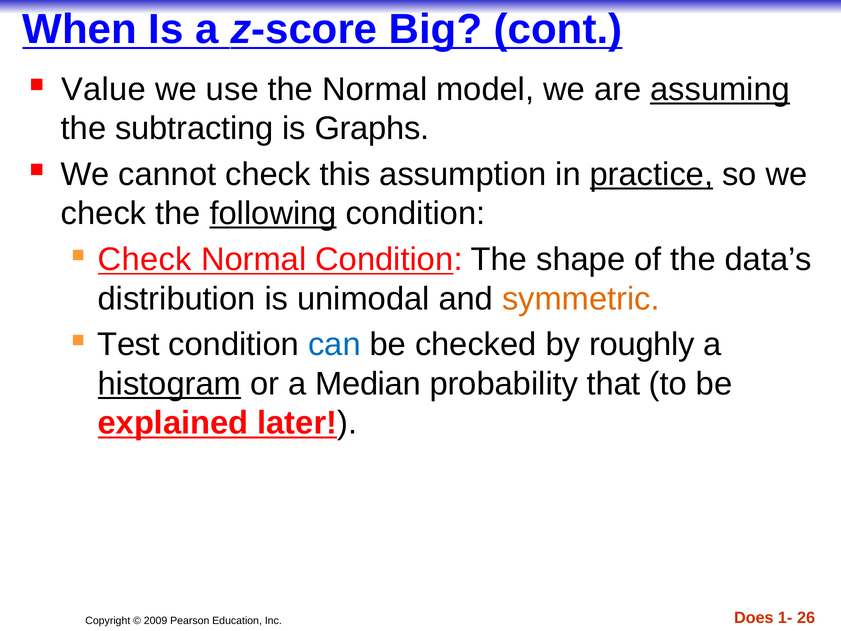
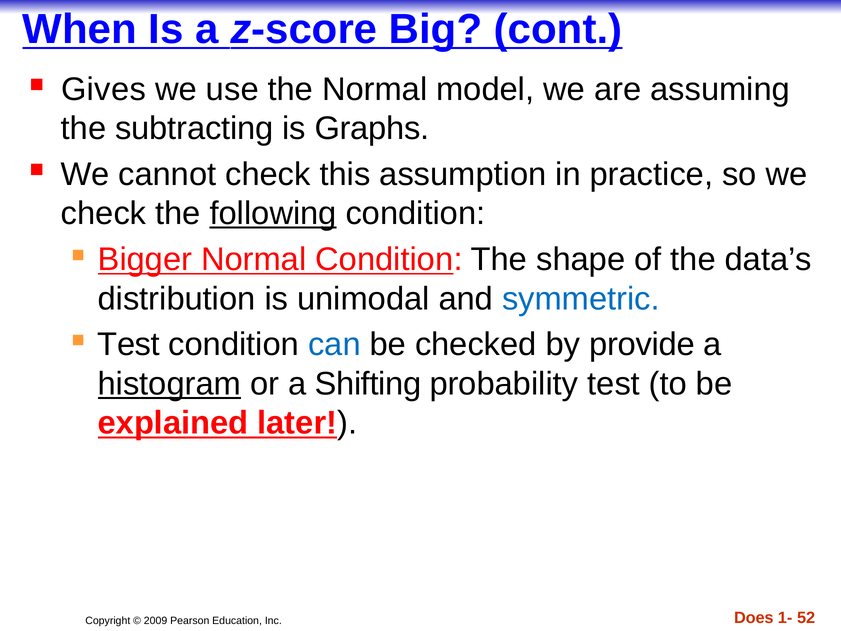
Value: Value -> Gives (103, 89)
assuming underline: present -> none (720, 89)
practice underline: present -> none (651, 174)
Check: Check -> Bigger (145, 259)
symmetric colour: orange -> blue (581, 299)
roughly: roughly -> provide (642, 344)
Median: Median -> Shifting (368, 384)
probability that: that -> test (614, 384)
26: 26 -> 52 (806, 618)
